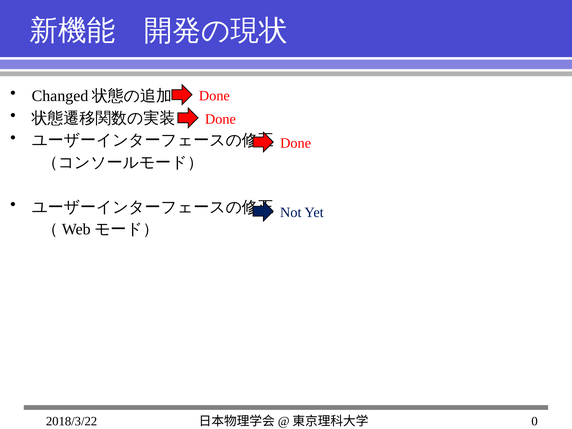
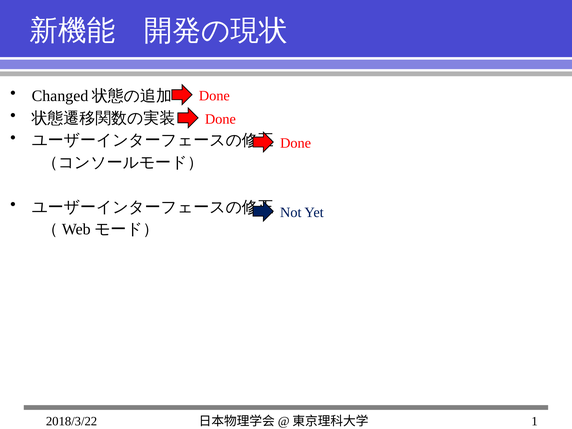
0: 0 -> 1 (535, 421)
